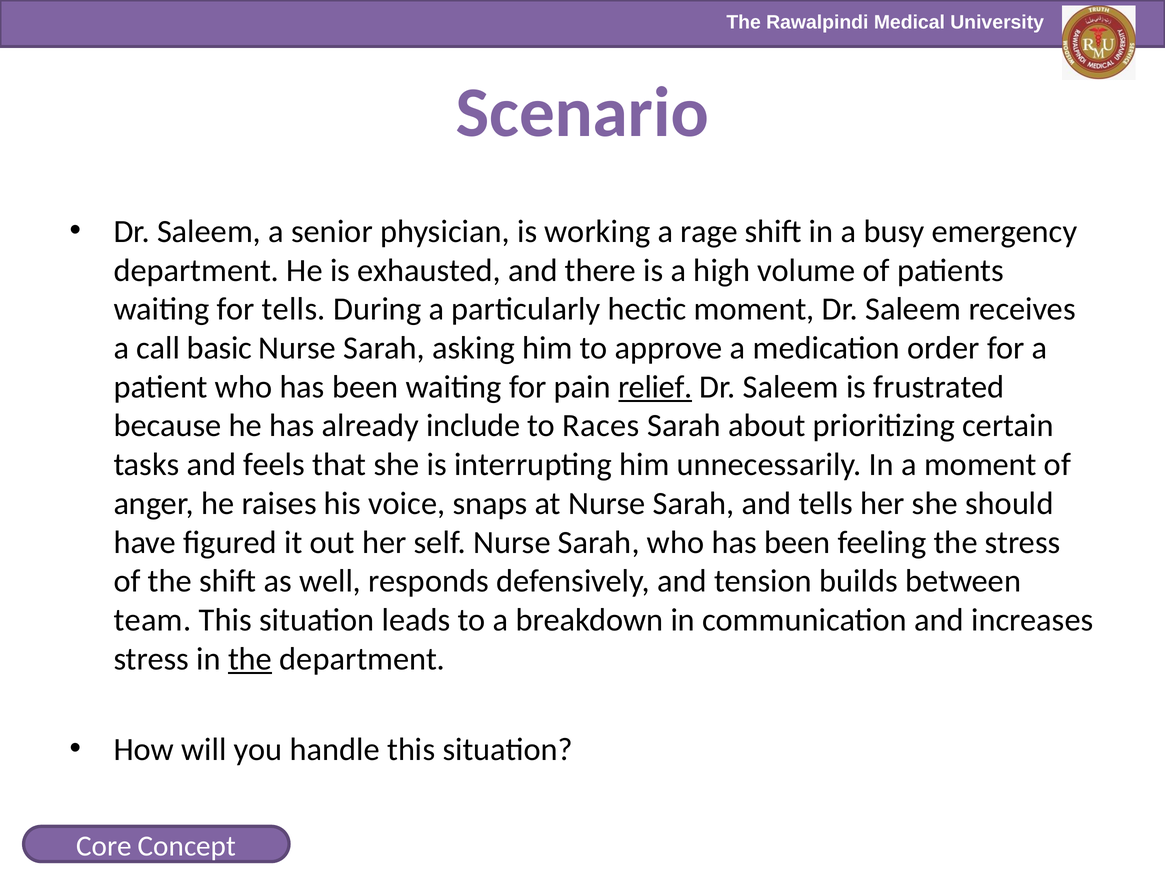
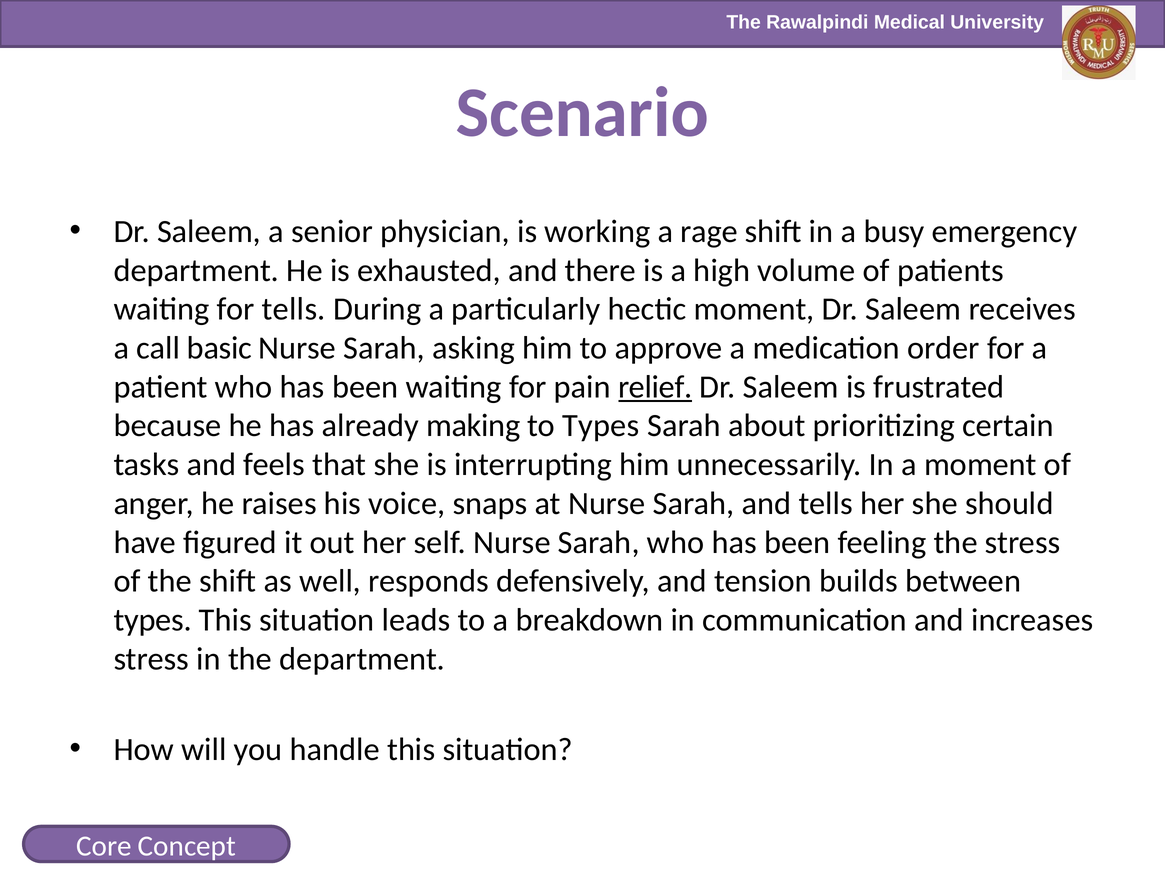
include: include -> making (473, 426)
to Races: Races -> Types (601, 426)
team: team -> types (153, 620)
the underline: present -> none (250, 659)
